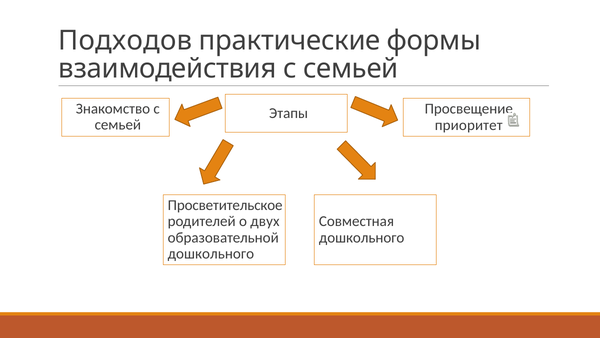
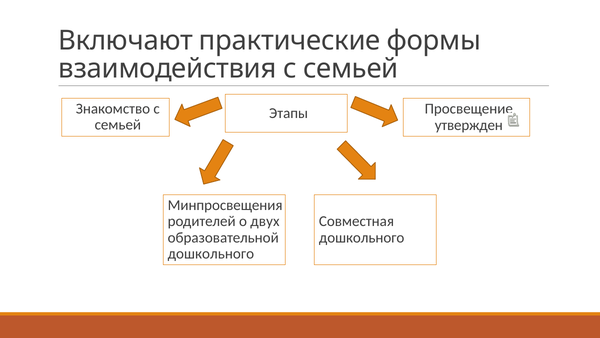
Подходов: Подходов -> Включают (126, 40)
приоритет: приоритет -> утвержден (469, 125)
Просветительское: Просветительское -> Минпросвещения (225, 205)
